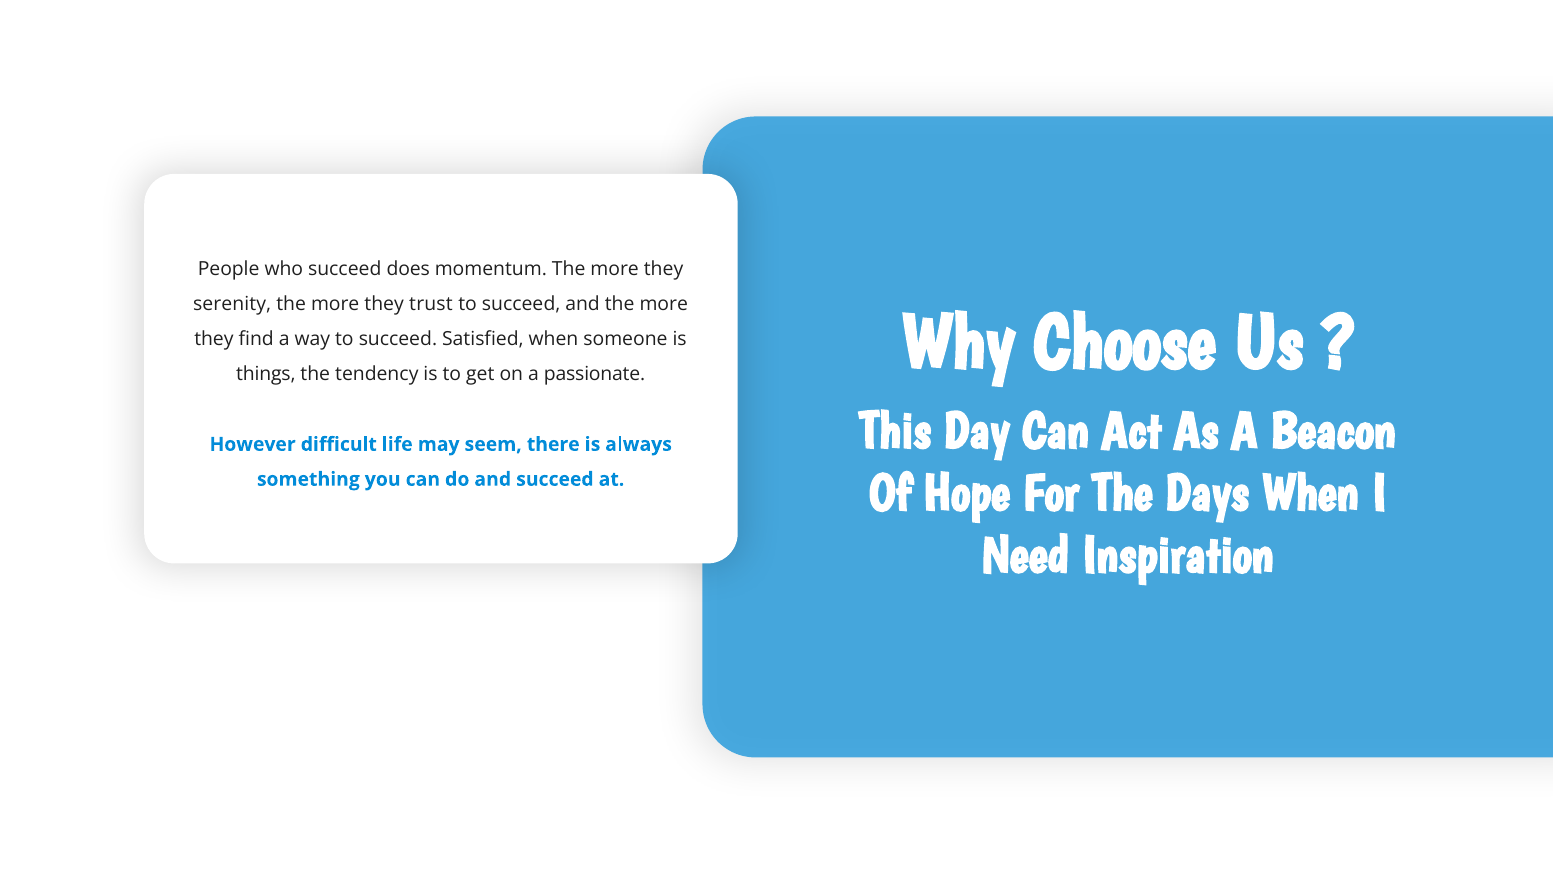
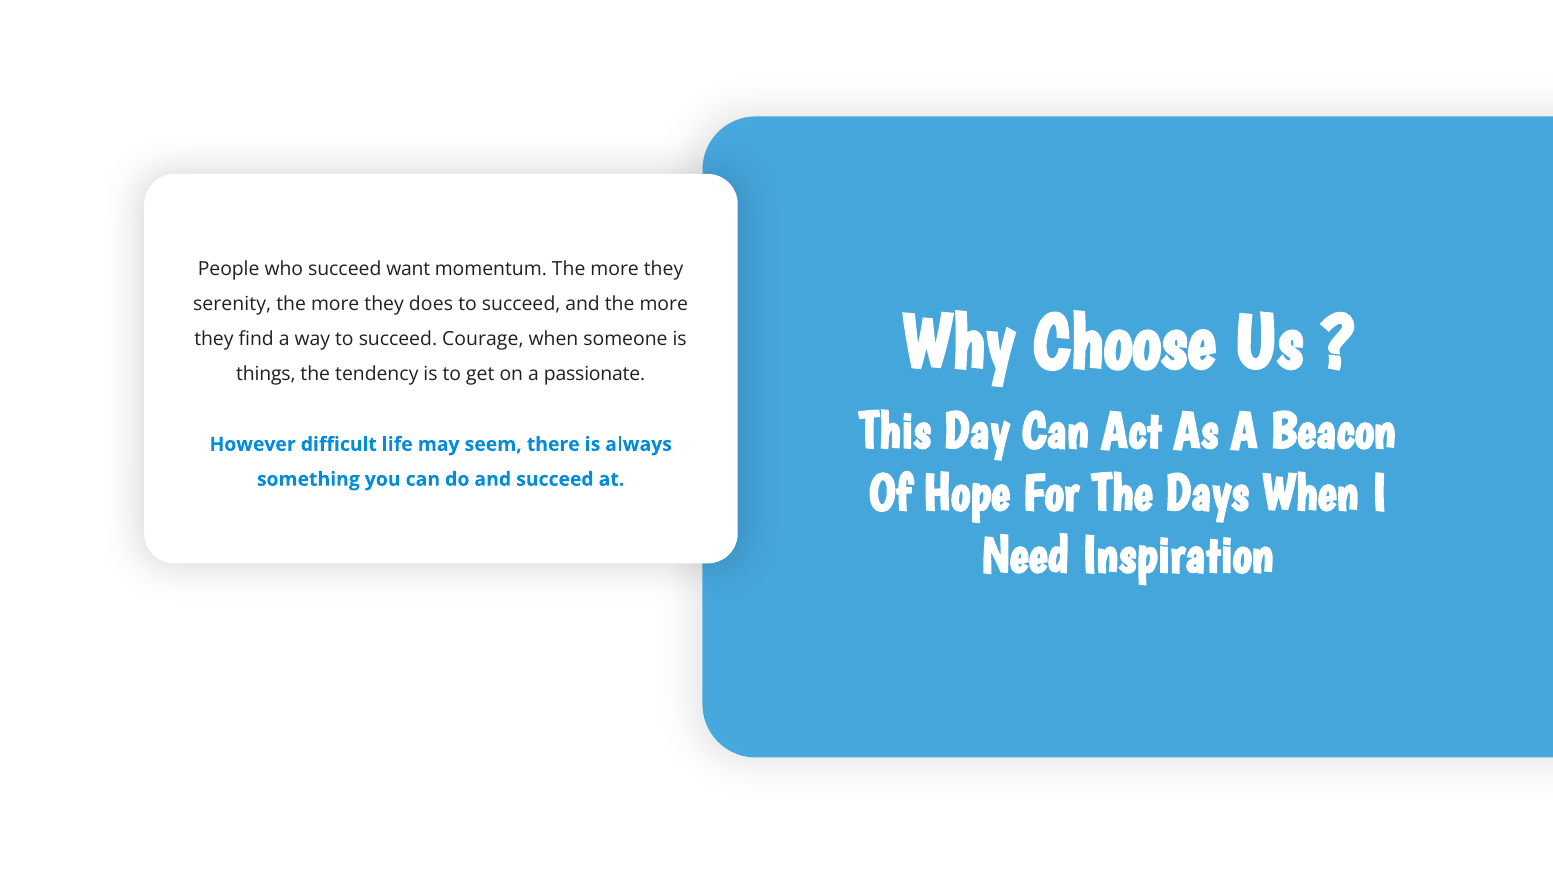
does: does -> want (408, 269)
trust: trust -> does (431, 304)
Satisfied: Satisfied -> Courage (483, 339)
